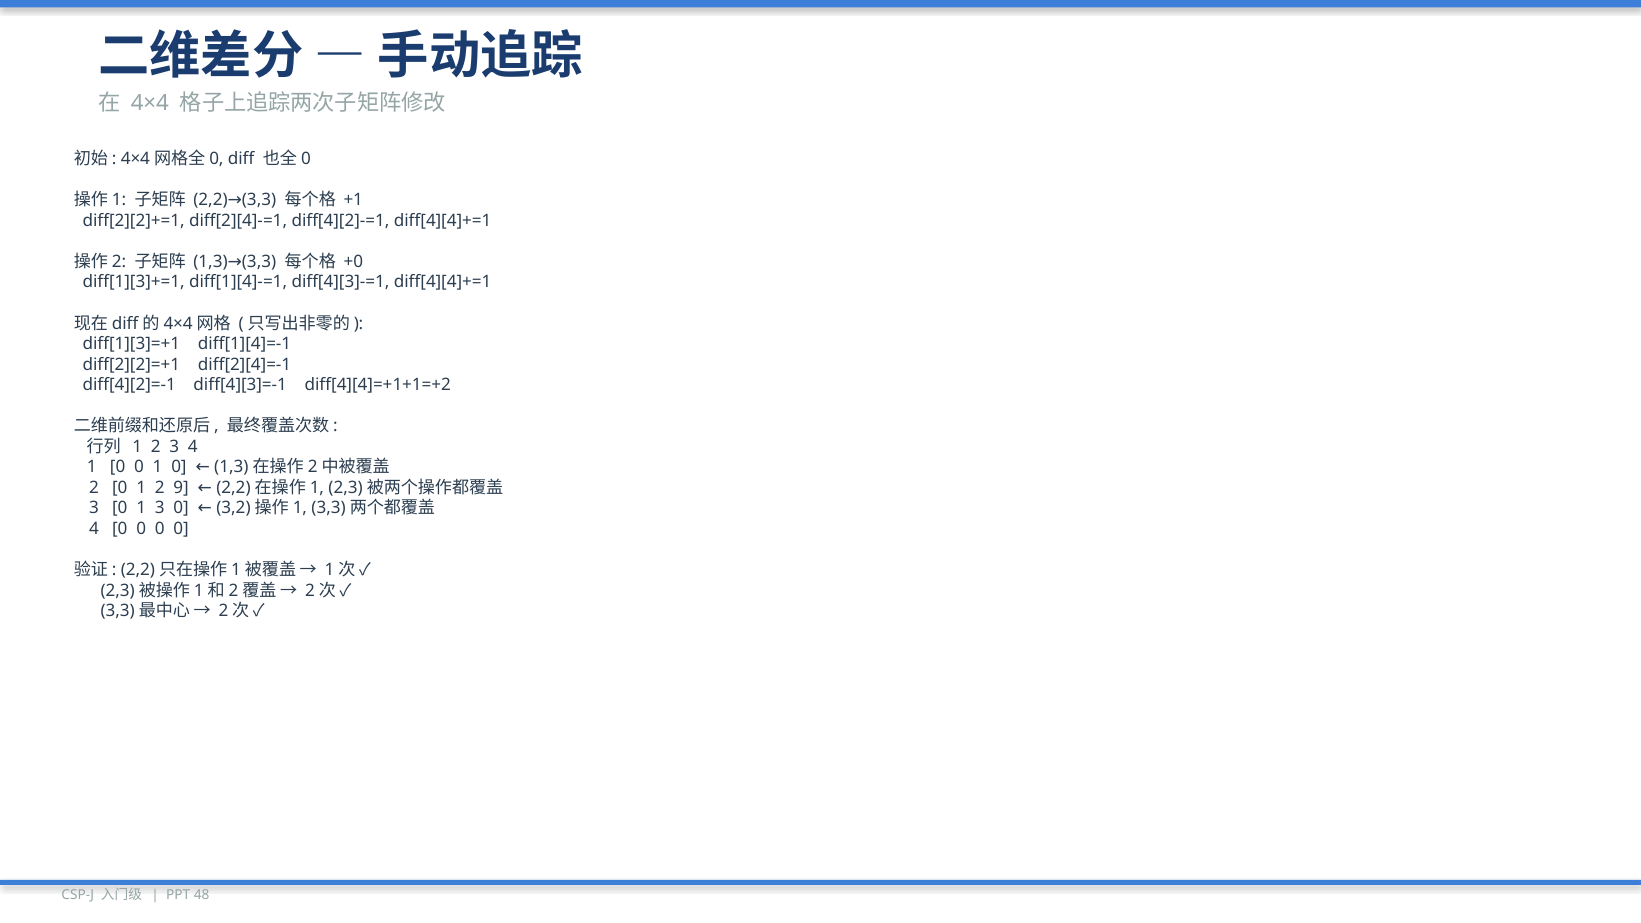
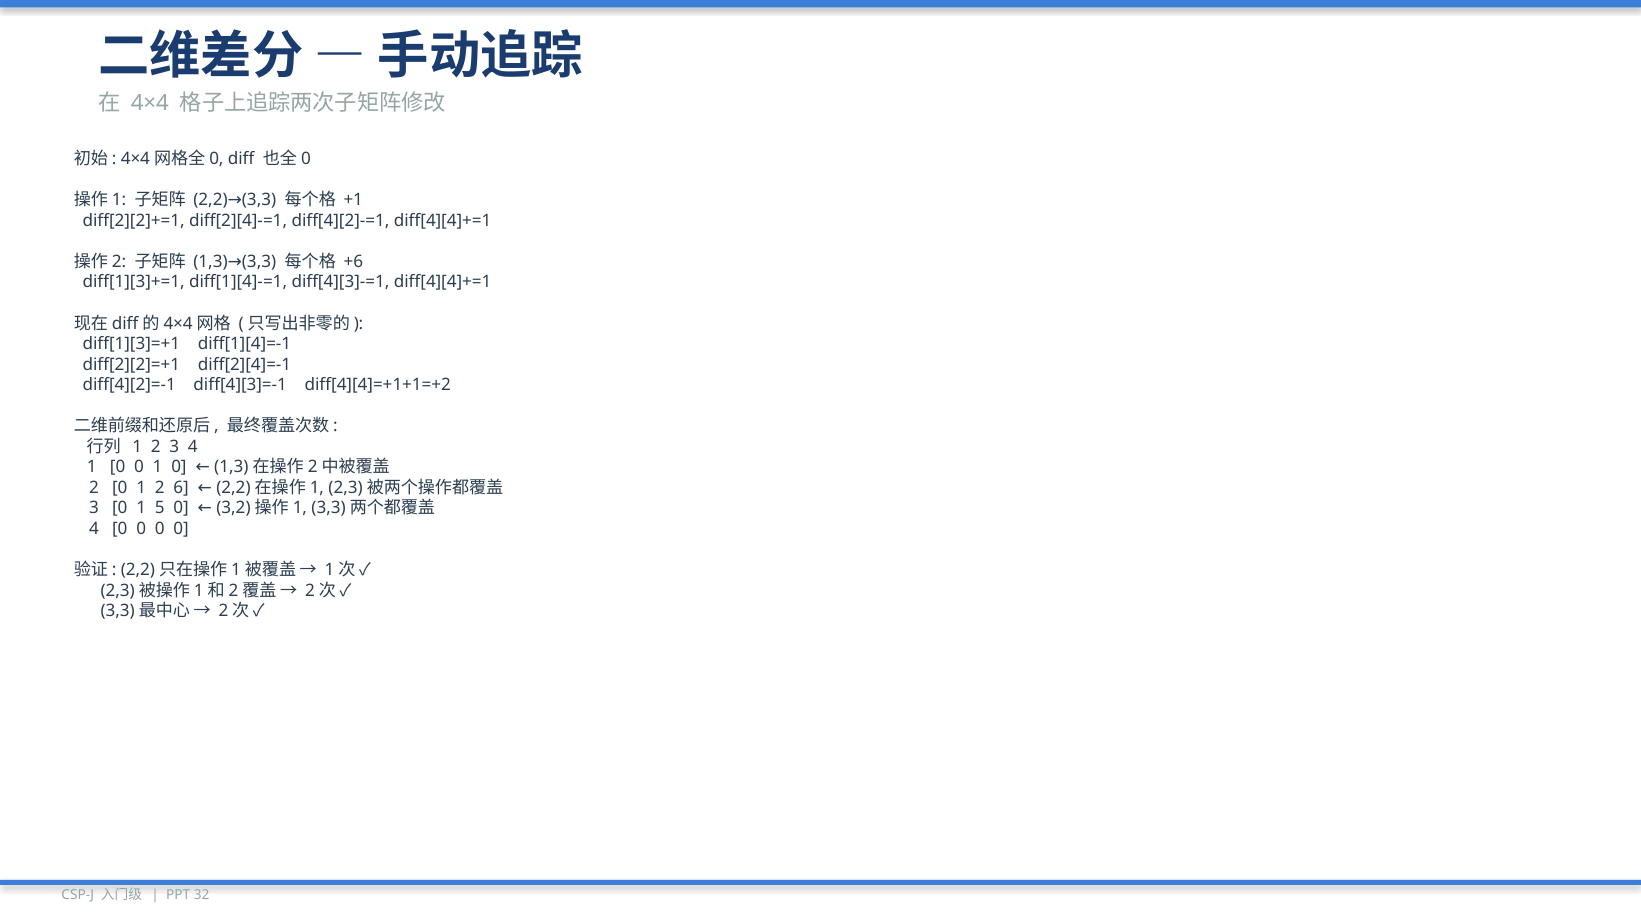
+0: +0 -> +6 (353, 262)
9: 9 -> 6 (181, 488)
1 3: 3 -> 5 (160, 508)
48: 48 -> 32 (202, 895)
